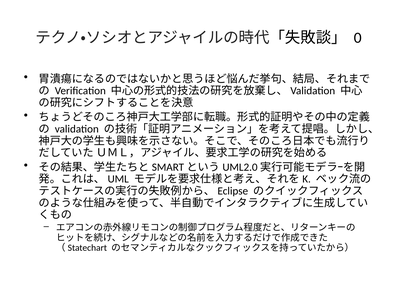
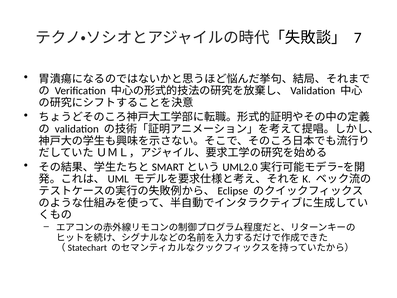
0: 0 -> 7 (358, 38)
